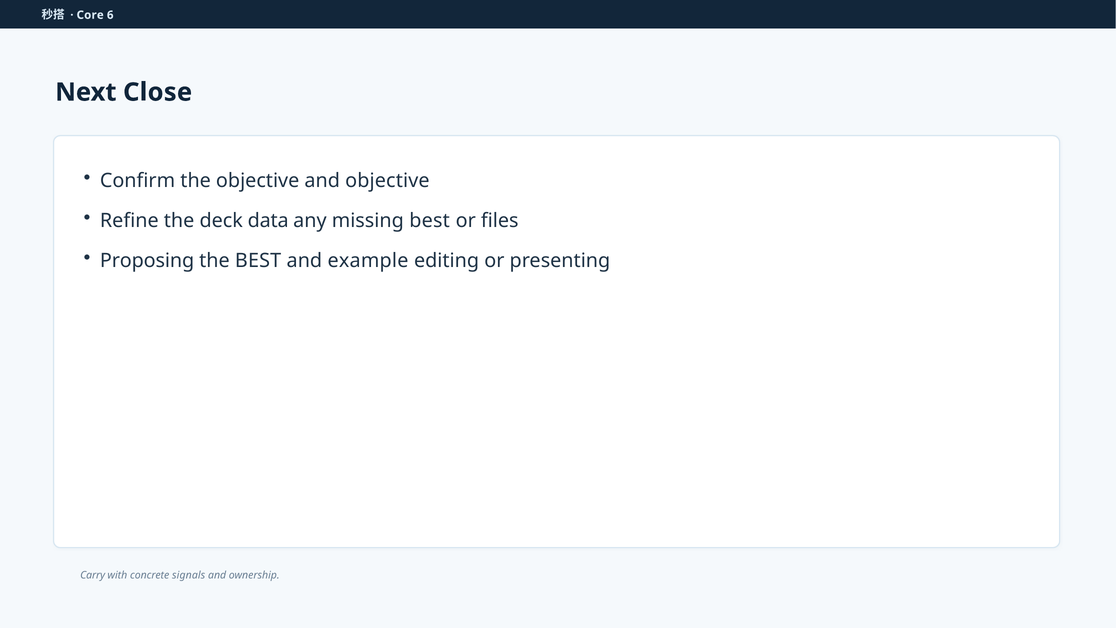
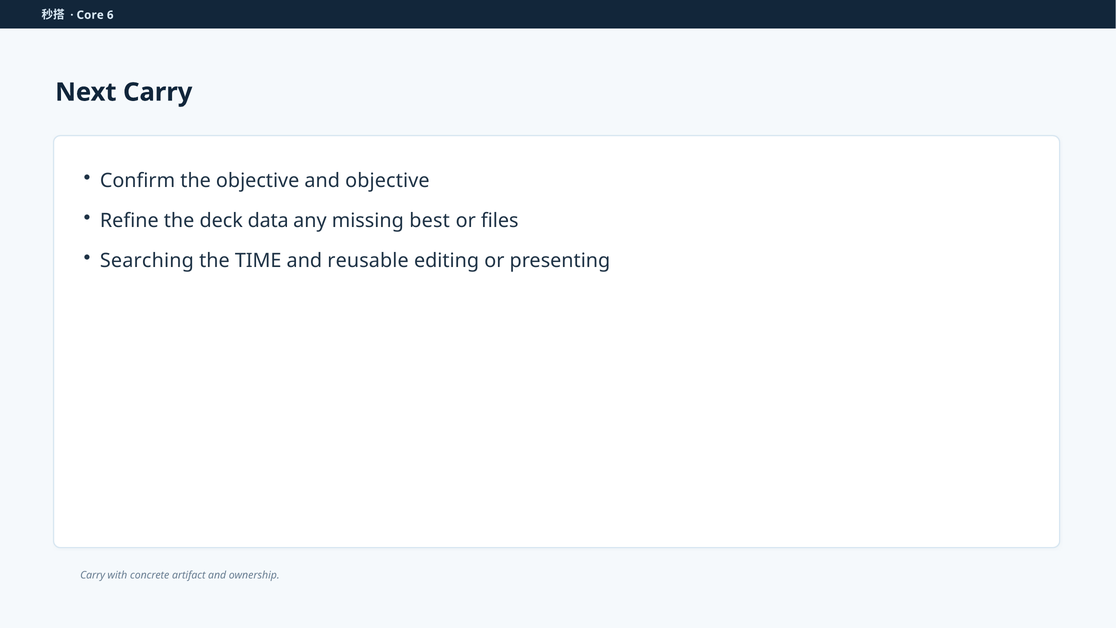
Next Close: Close -> Carry (158, 92)
Proposing: Proposing -> Searching (147, 261)
the BEST: BEST -> TIME (258, 261)
example: example -> reusable (368, 261)
signals: signals -> artifact (189, 575)
